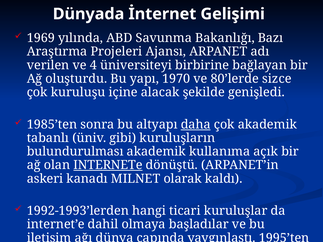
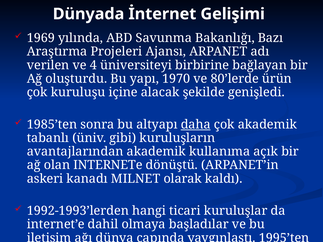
sizce: sizce -> ürün (277, 79)
bulundurulması: bulundurulması -> avantajlarından (75, 152)
INTERNETe underline: present -> none (108, 165)
